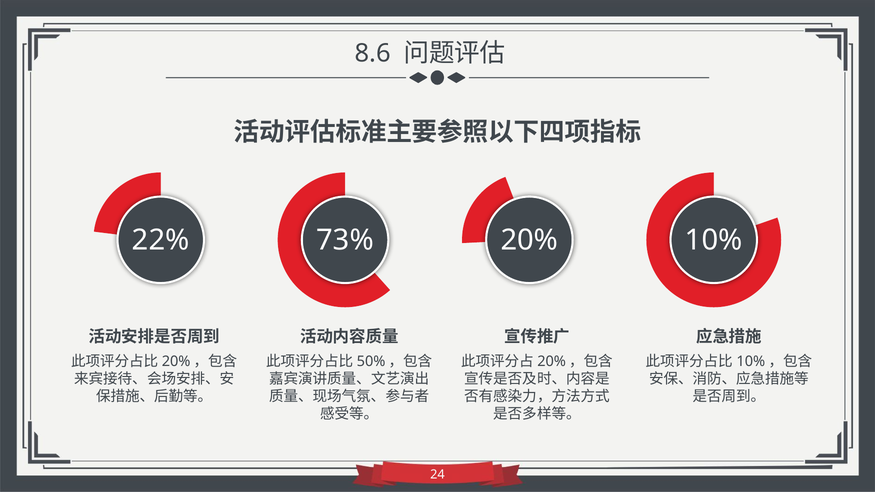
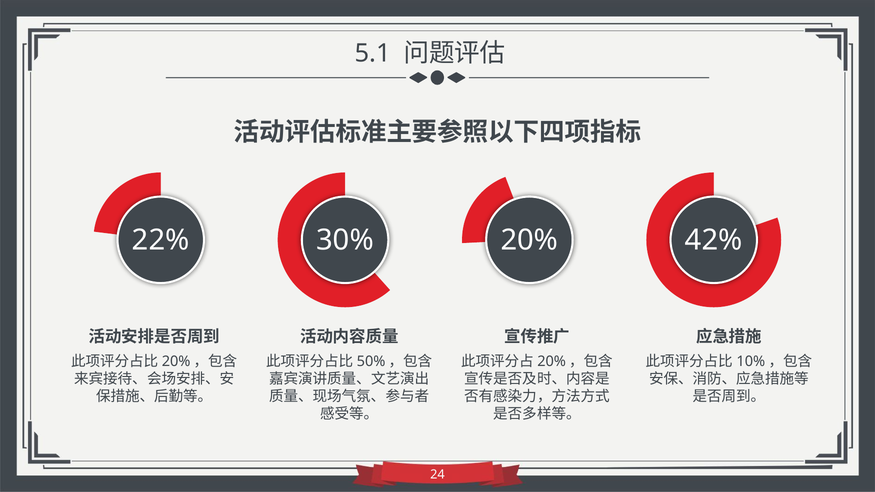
8.6: 8.6 -> 5.1 (373, 53)
73%: 73% -> 30% (345, 240)
10%: 10% -> 42% (714, 240)
